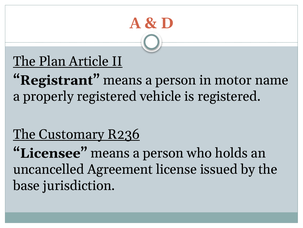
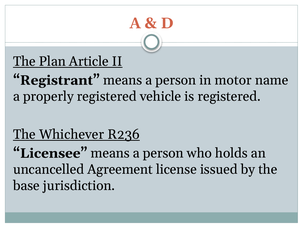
Customary: Customary -> Whichever (72, 134)
